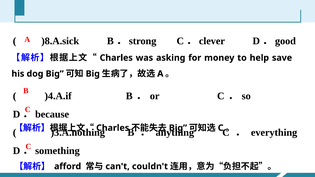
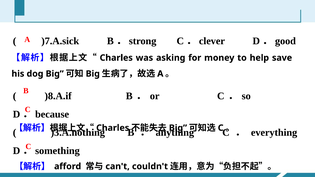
)8.A.sick: )8.A.sick -> )7.A.sick (60, 41)
)4.A.if: )4.A.if -> )8.A.if (58, 96)
